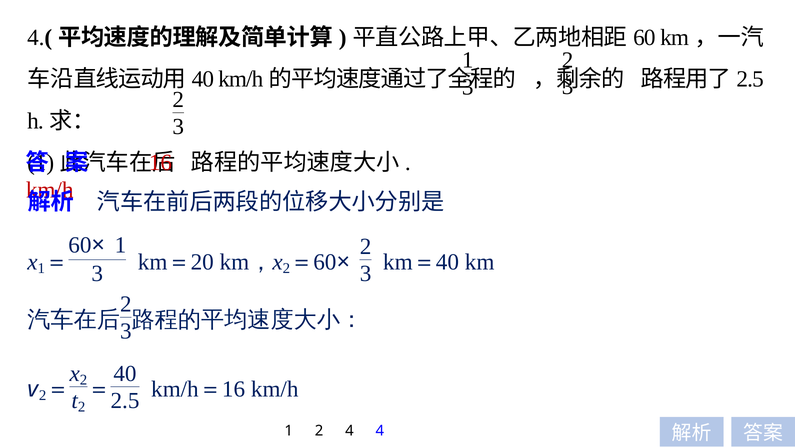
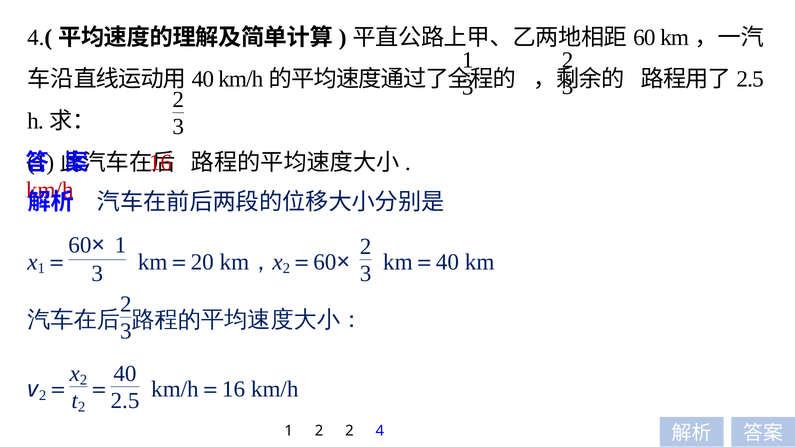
2 4: 4 -> 2 (349, 431)
